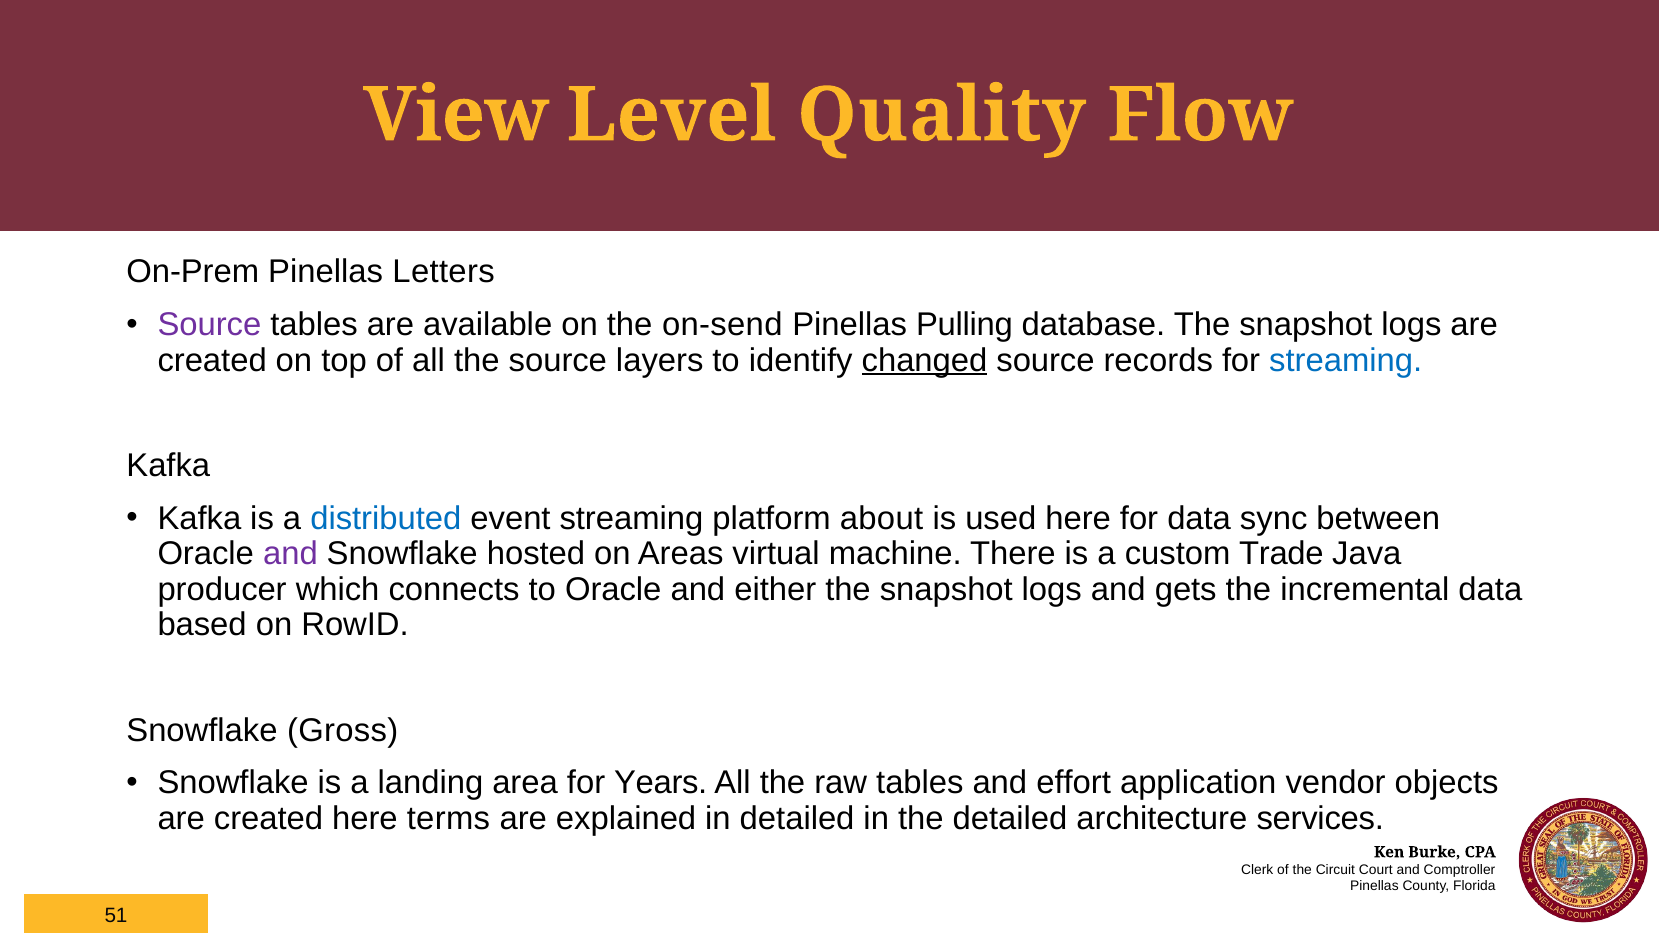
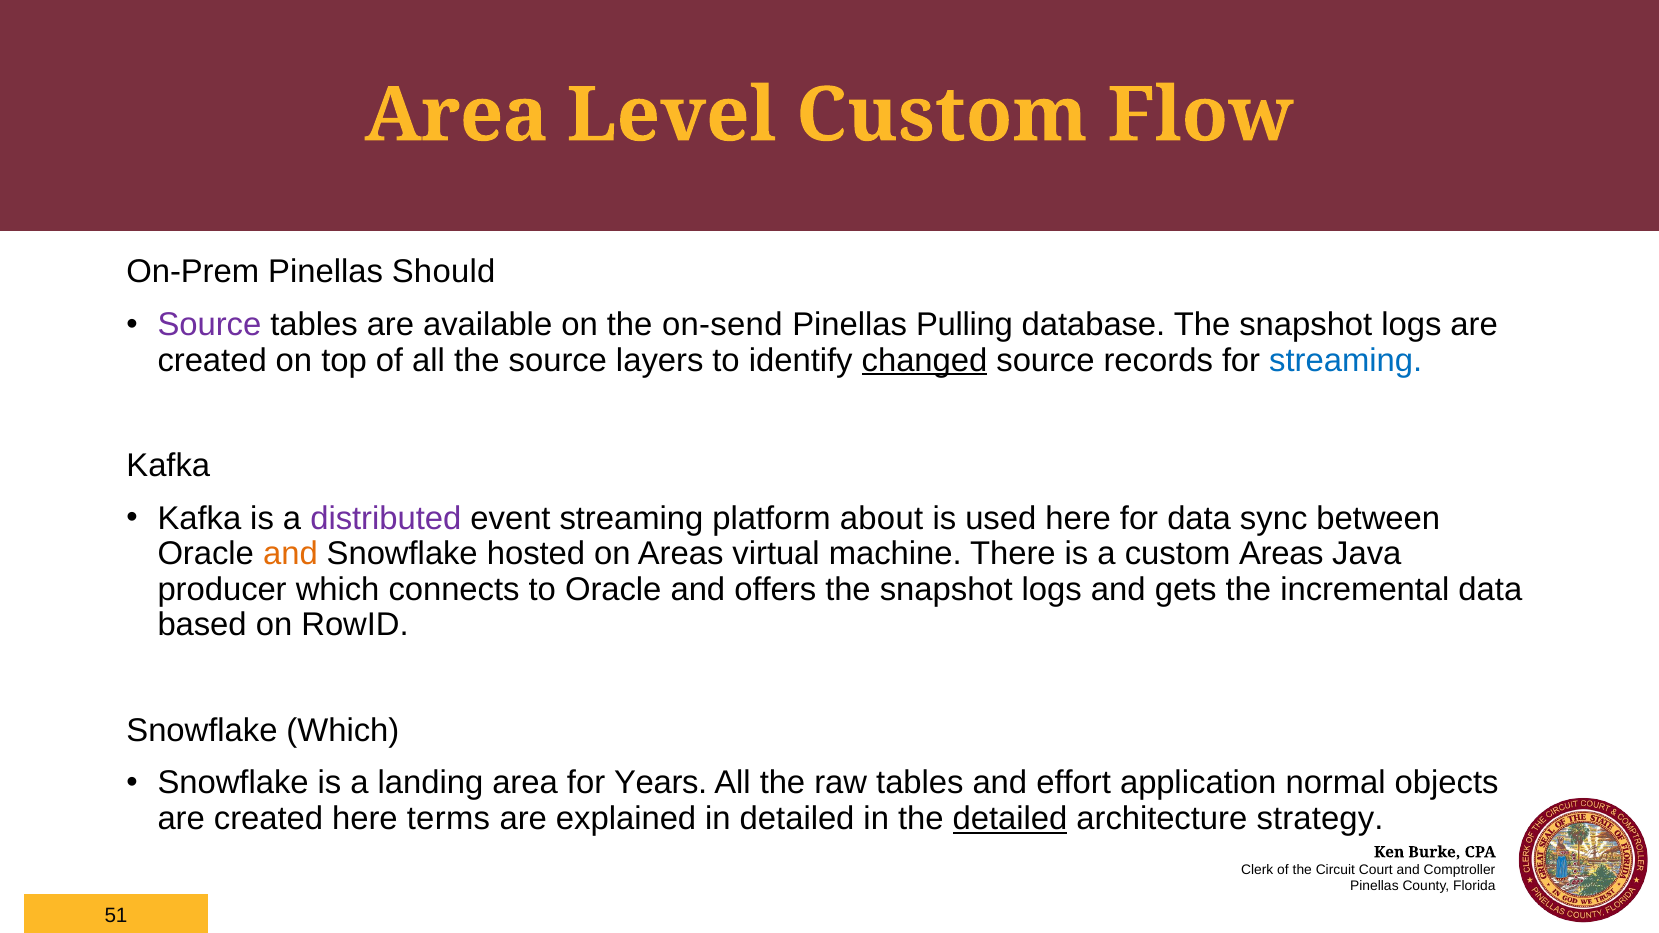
View: View -> Area (456, 115)
Level Quality: Quality -> Custom (942, 115)
Letters: Letters -> Should (444, 272)
distributed colour: blue -> purple (386, 519)
and colour: purple -> orange (290, 554)
custom Trade: Trade -> Areas (1281, 554)
either: either -> offers (775, 590)
Snowflake Gross: Gross -> Which (343, 730)
vendor: vendor -> normal (1336, 783)
detailed underline: none -> present (1010, 819)
services: services -> strategy (1320, 819)
